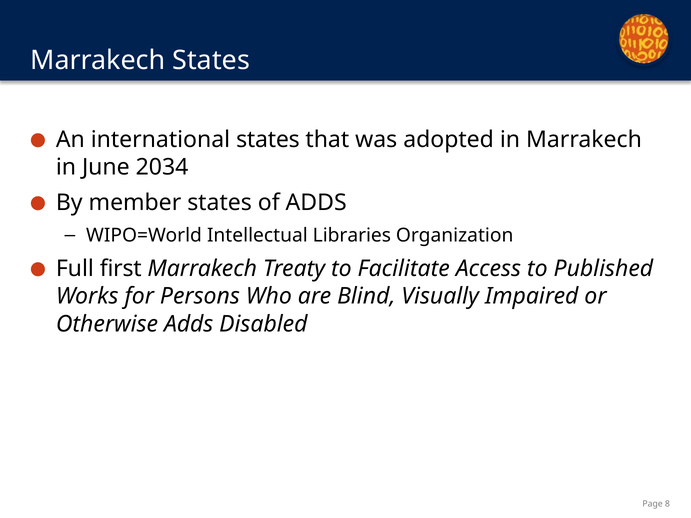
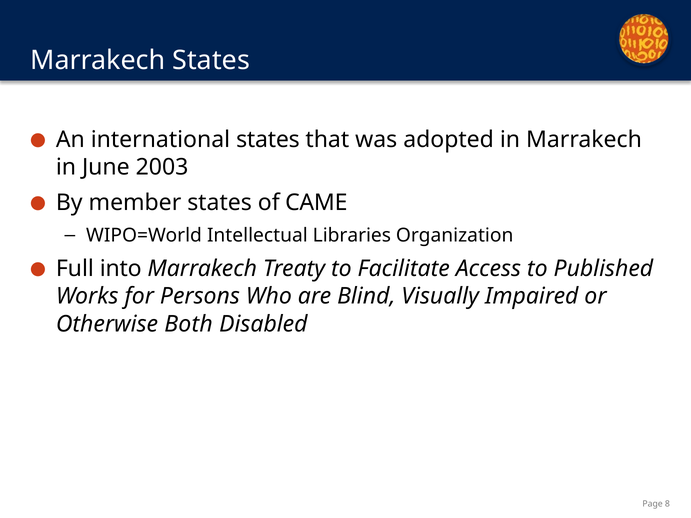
2034: 2034 -> 2003 (162, 167)
of ADDS: ADDS -> CAME (316, 203)
first: first -> into (121, 269)
Otherwise Adds: Adds -> Both (189, 324)
